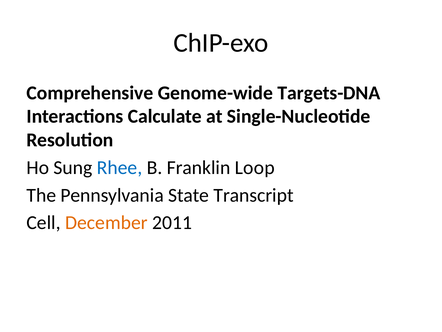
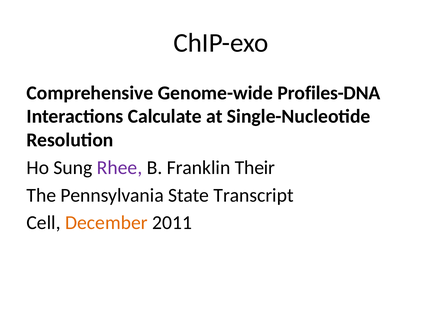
Targets-DNA: Targets-DNA -> Profiles-DNA (329, 93)
Rhee colour: blue -> purple (120, 167)
Loop: Loop -> Their (255, 167)
